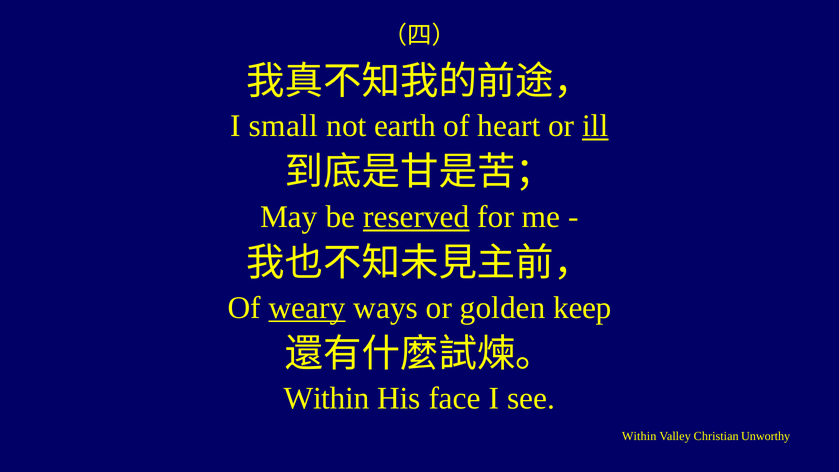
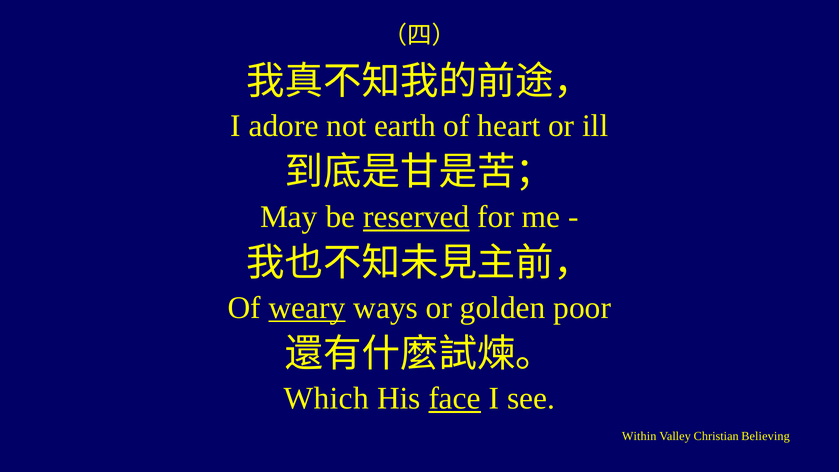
small: small -> adore (284, 126)
ill underline: present -> none (595, 126)
keep: keep -> poor (582, 308)
Within: Within -> Which (326, 399)
face underline: none -> present (455, 399)
Unworthy: Unworthy -> Believing (766, 436)
